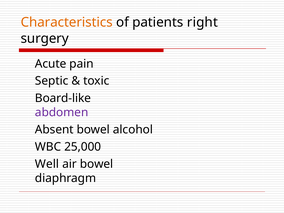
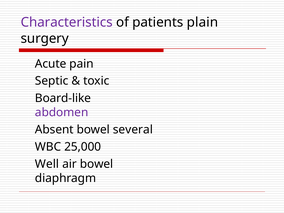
Characteristics colour: orange -> purple (67, 22)
right: right -> plain (202, 22)
alcohol: alcohol -> several (133, 130)
